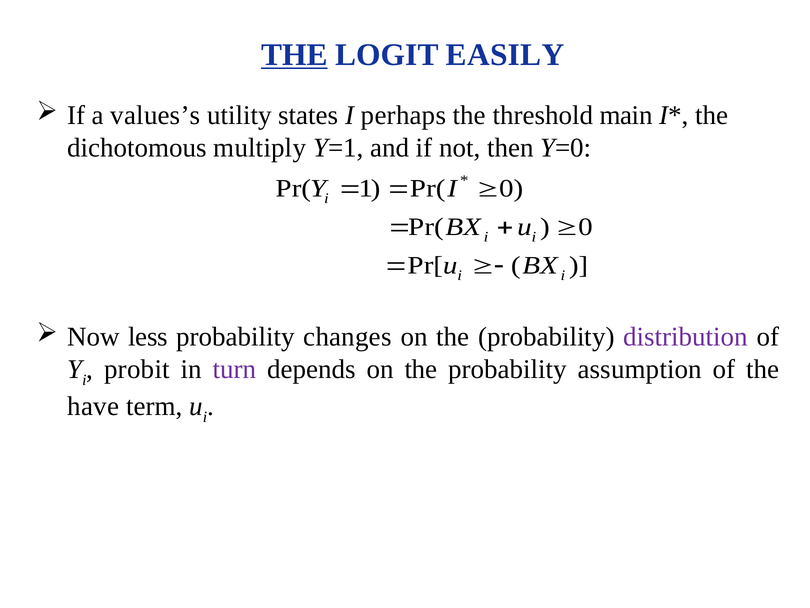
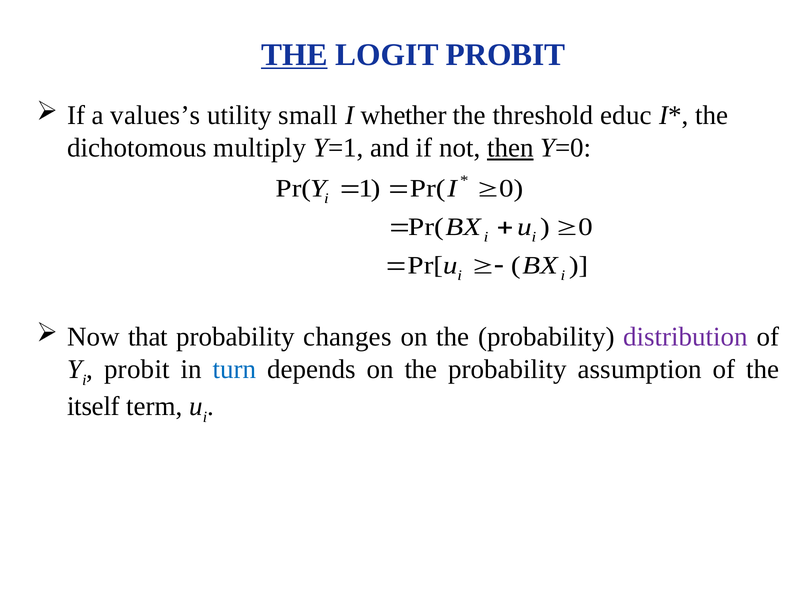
LOGIT EASILY: EASILY -> PROBIT (505, 55)
states: states -> small (308, 115)
perhaps: perhaps -> whether (404, 115)
main: main -> educ (626, 115)
then underline: none -> present (510, 148)
less: less -> that (148, 337)
turn colour: purple -> blue (235, 369)
have: have -> itself (93, 406)
